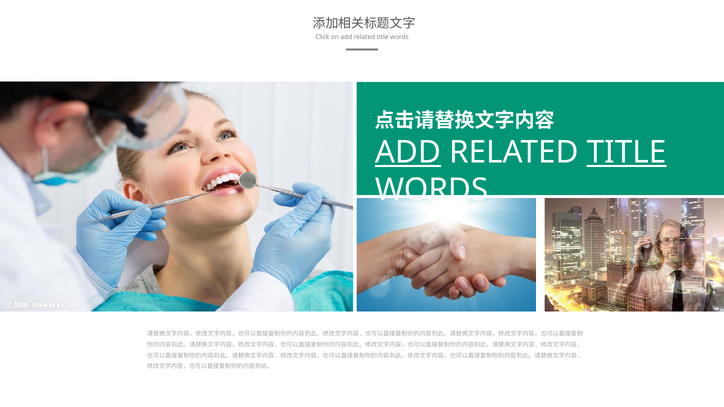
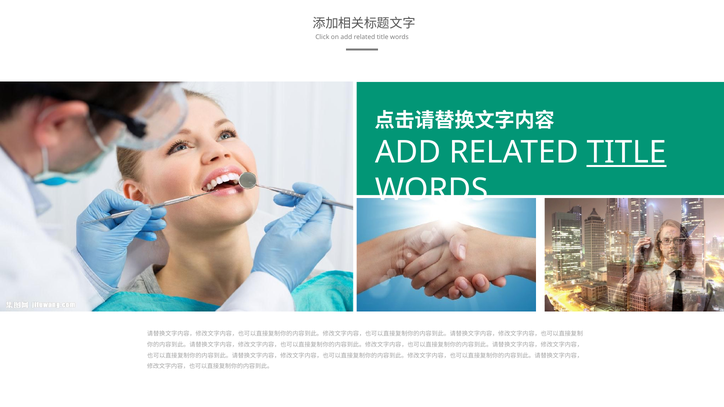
ADD underline: present -> none (408, 152)
